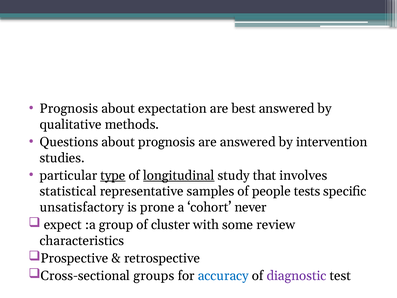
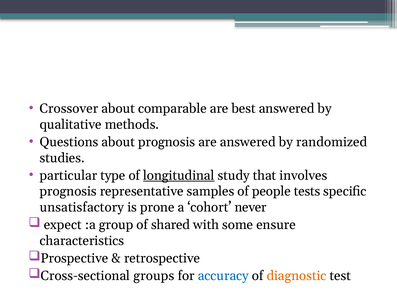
Prognosis: Prognosis -> Crossover (69, 108)
expectation: expectation -> comparable (172, 108)
intervention: intervention -> randomized (332, 142)
type underline: present -> none (113, 175)
statistical: statistical -> prognosis (68, 191)
cluster: cluster -> shared (171, 225)
review: review -> ensure (276, 225)
diagnostic colour: purple -> orange (296, 276)
